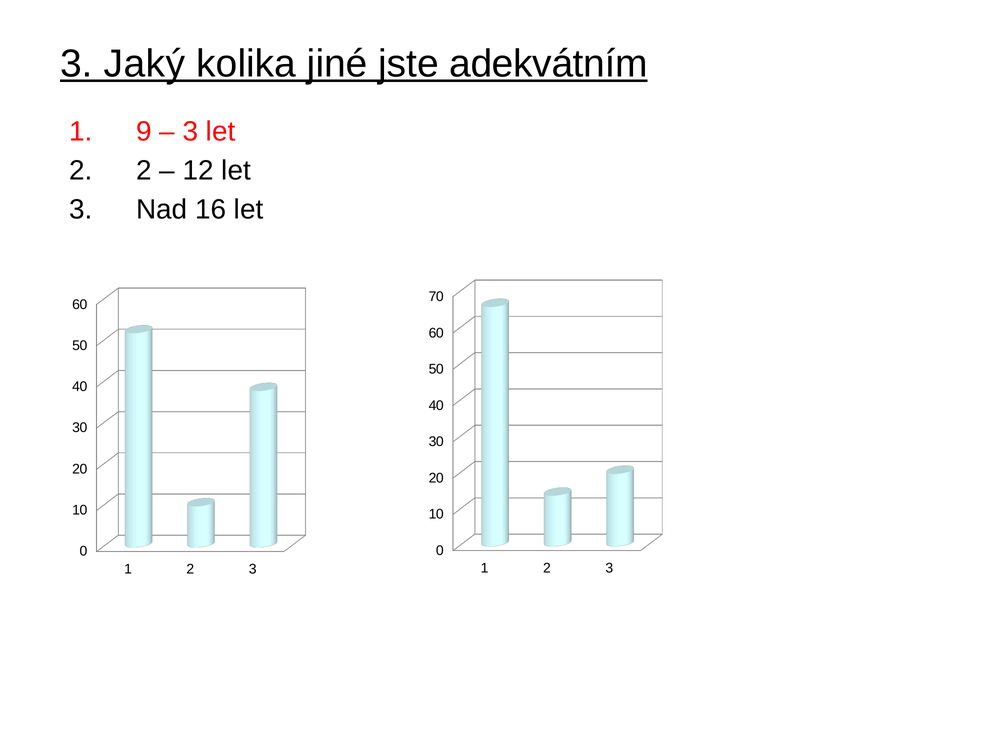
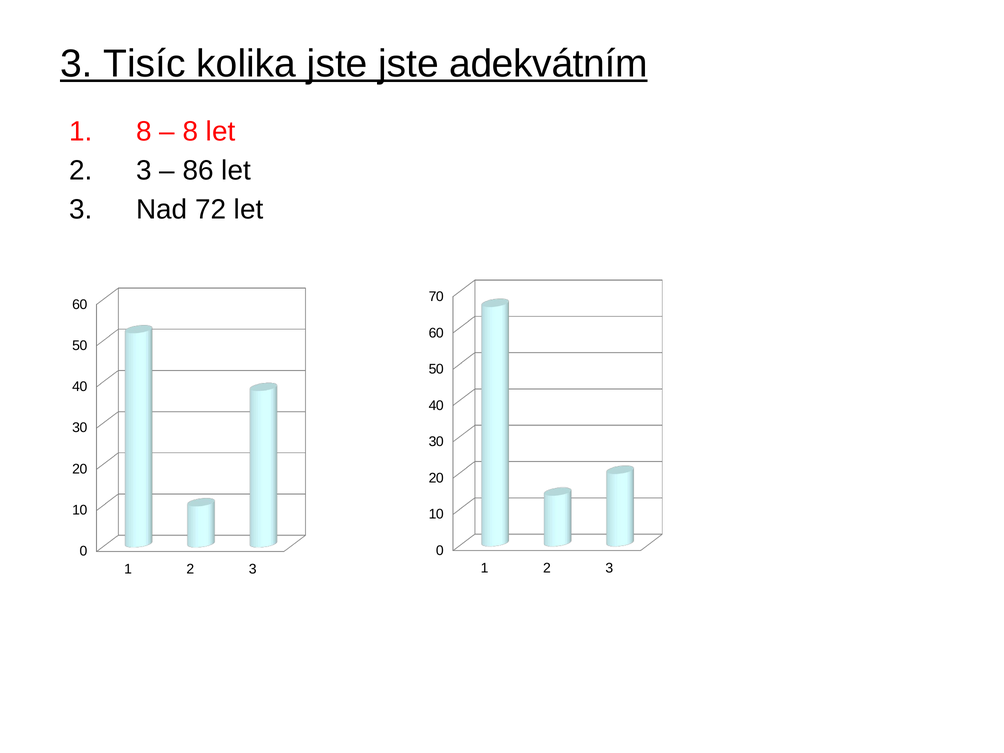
Jaký: Jaký -> Tisíc (145, 64)
kolika jiné: jiné -> jste (337, 64)
9: 9 -> 8 (144, 131)
3: 3 -> 8 (190, 131)
2: 2 -> 3 (144, 170)
12: 12 -> 86 (198, 170)
16: 16 -> 72 (211, 209)
